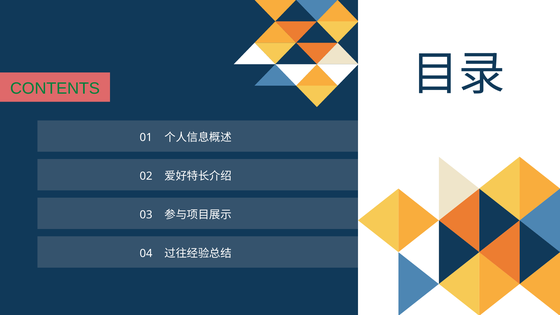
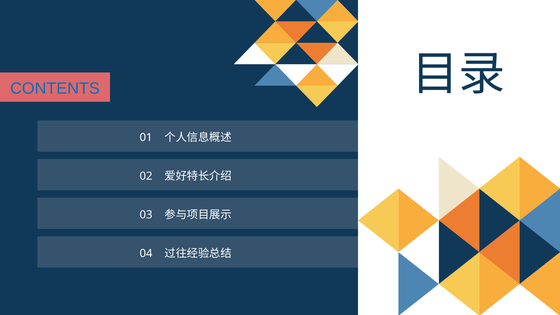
CONTENTS colour: green -> blue (55, 88)
